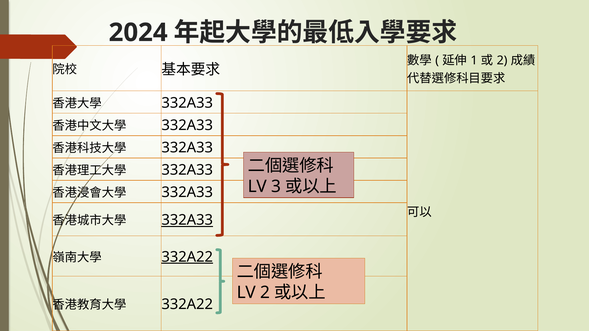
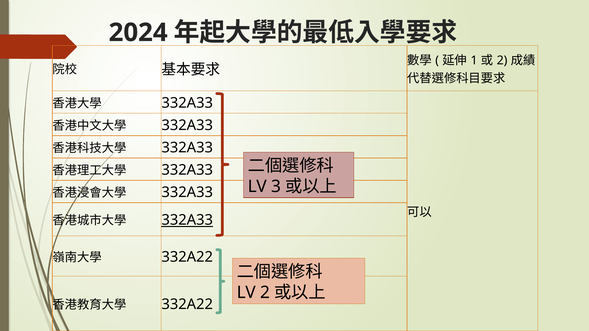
332A22 underline: present -> none (187, 257)
